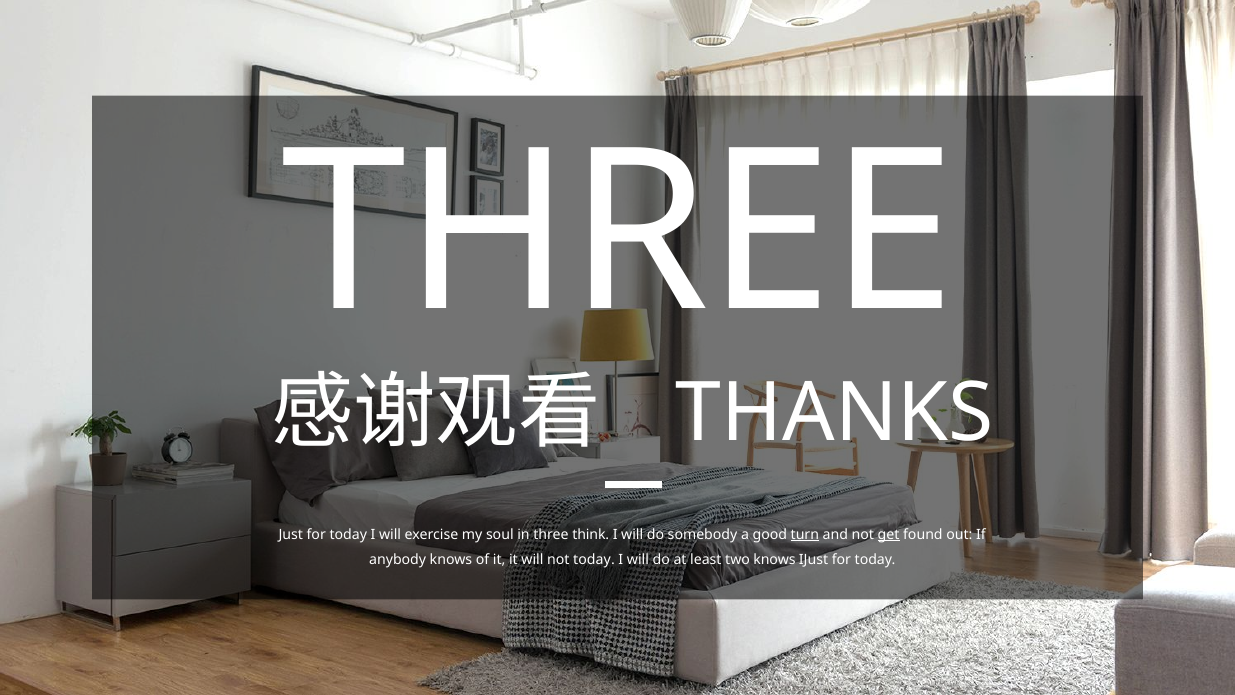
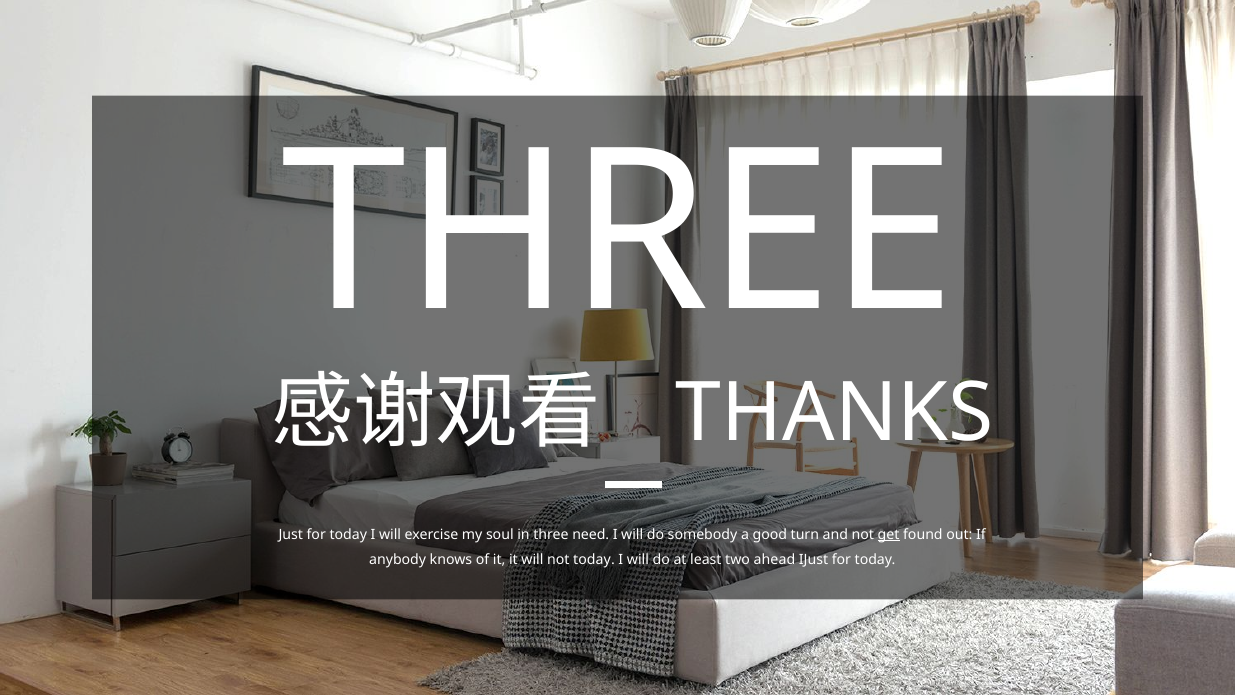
think: think -> need (591, 534)
turn underline: present -> none (805, 534)
two knows: knows -> ahead (774, 560)
